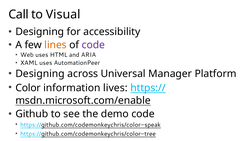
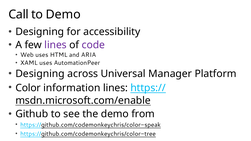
to Visual: Visual -> Demo (63, 14)
lines colour: orange -> purple (56, 45)
information lives: lives -> lines (115, 88)
demo code: code -> from (143, 114)
